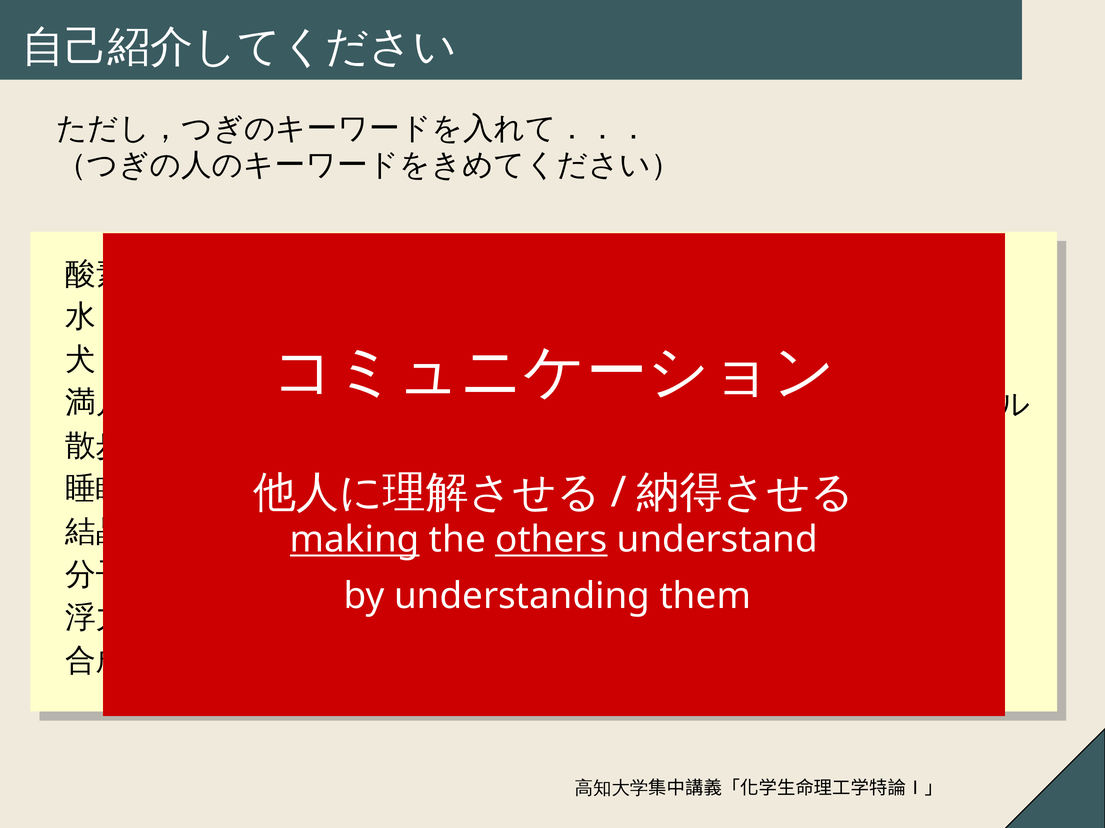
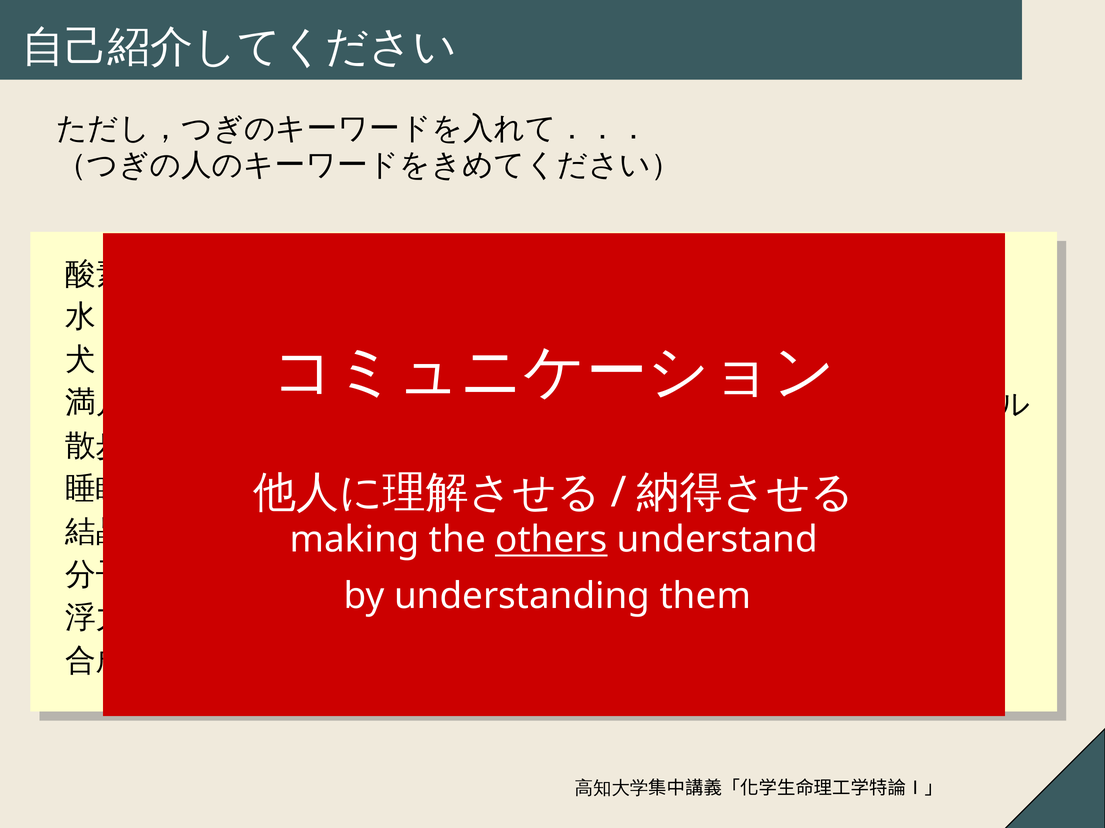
making underline: present -> none (355, 540)
